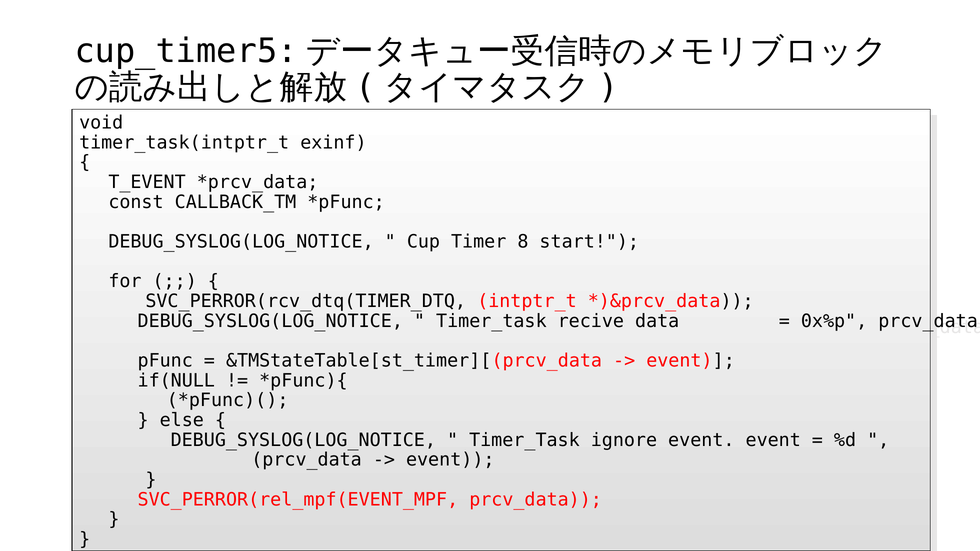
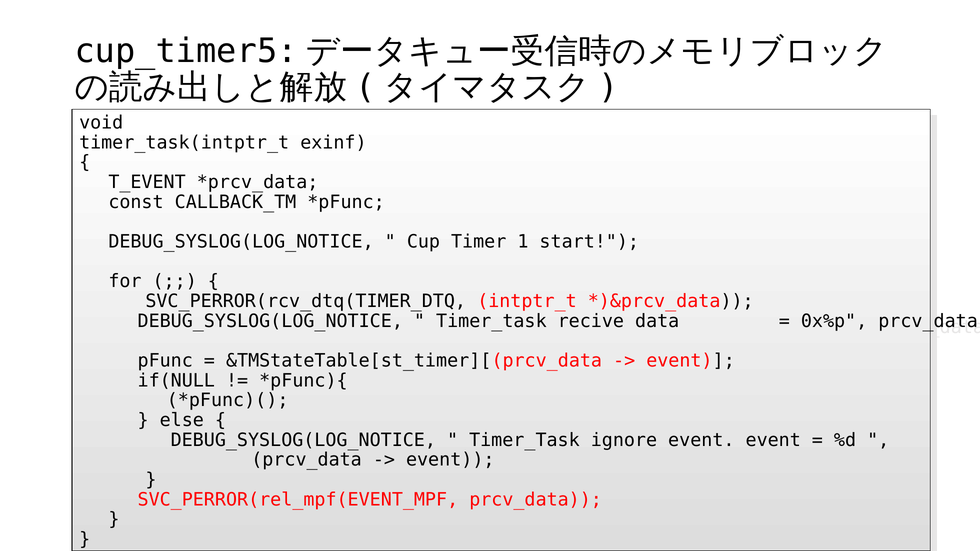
8: 8 -> 1 (523, 242)
